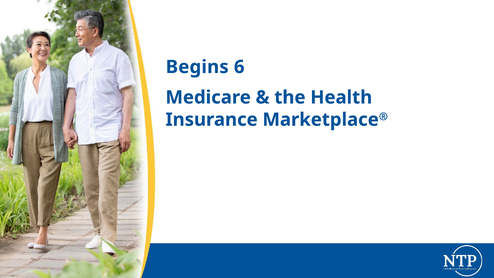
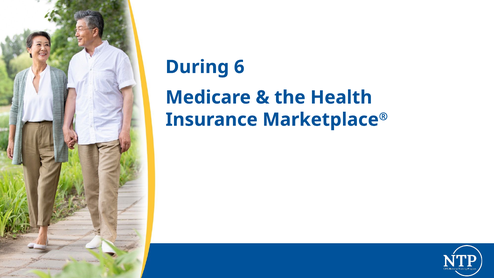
Begins: Begins -> During (197, 67)
